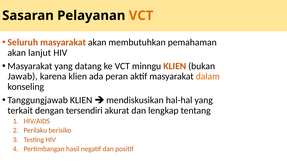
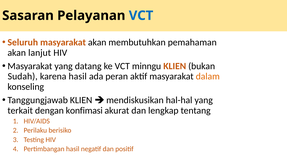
VCT colour: orange -> blue (141, 16)
Jawab: Jawab -> Sudah (23, 76)
karena klien: klien -> hasil (78, 76)
tersendiri: tersendiri -> konfimasi (84, 110)
